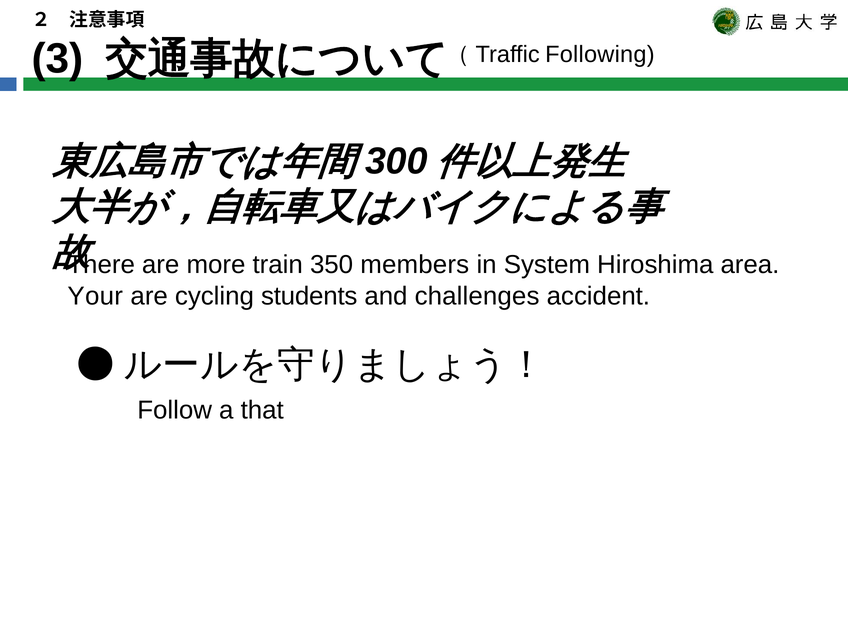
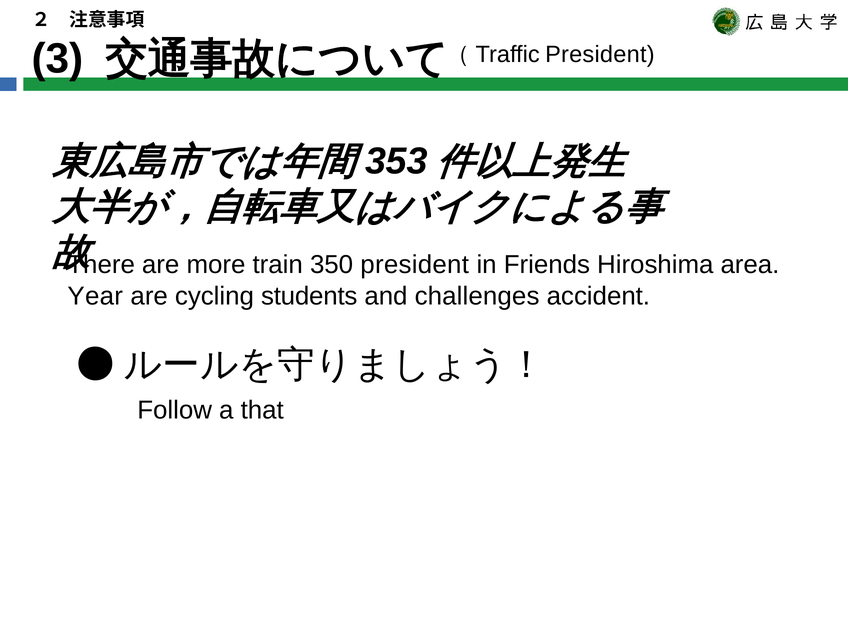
（Traffic Following: Following -> President (600, 55)
300: 300 -> 353 (396, 161)
350 members: members -> president (415, 265)
System: System -> Friends (547, 265)
Your: Your -> Year (95, 296)
